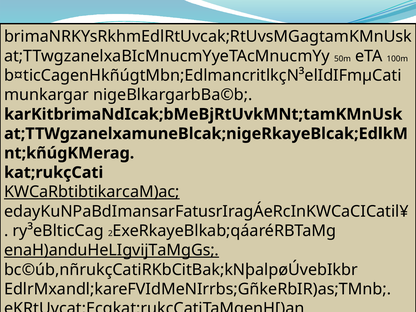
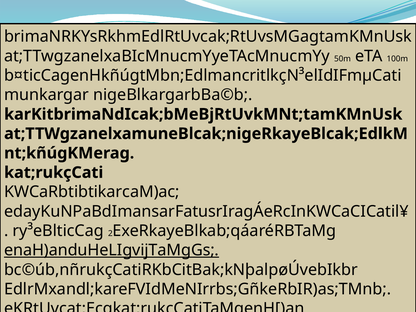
KWCaRbtibtikarcaM)ac underline: present -> none (92, 192)
